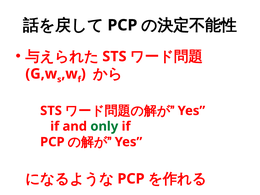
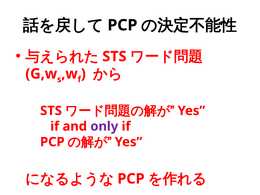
only colour: green -> purple (104, 126)
